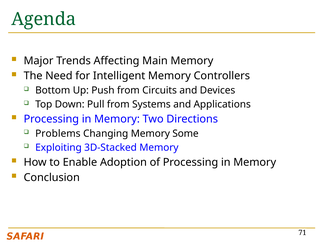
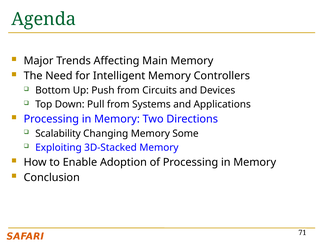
Problems: Problems -> Scalability (58, 133)
